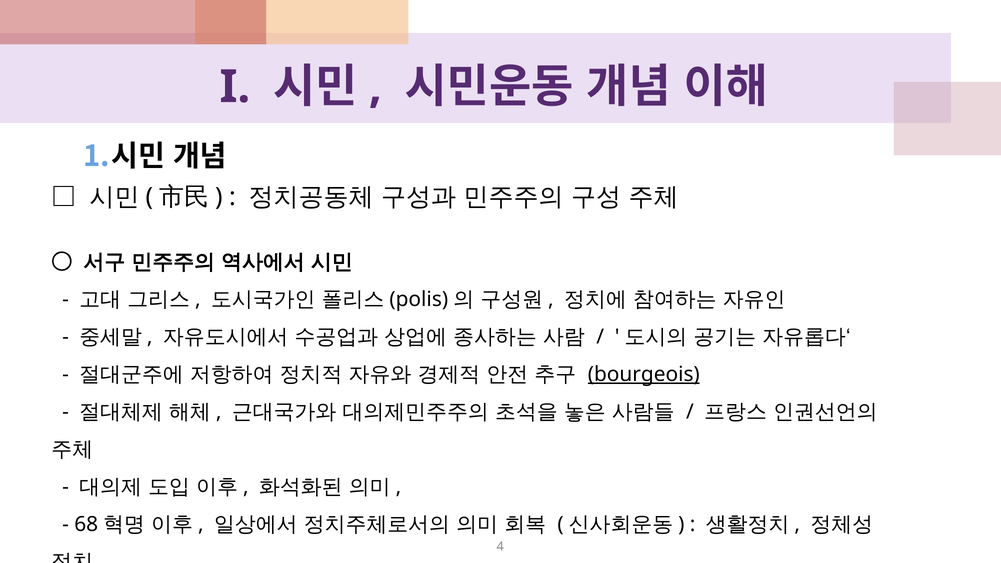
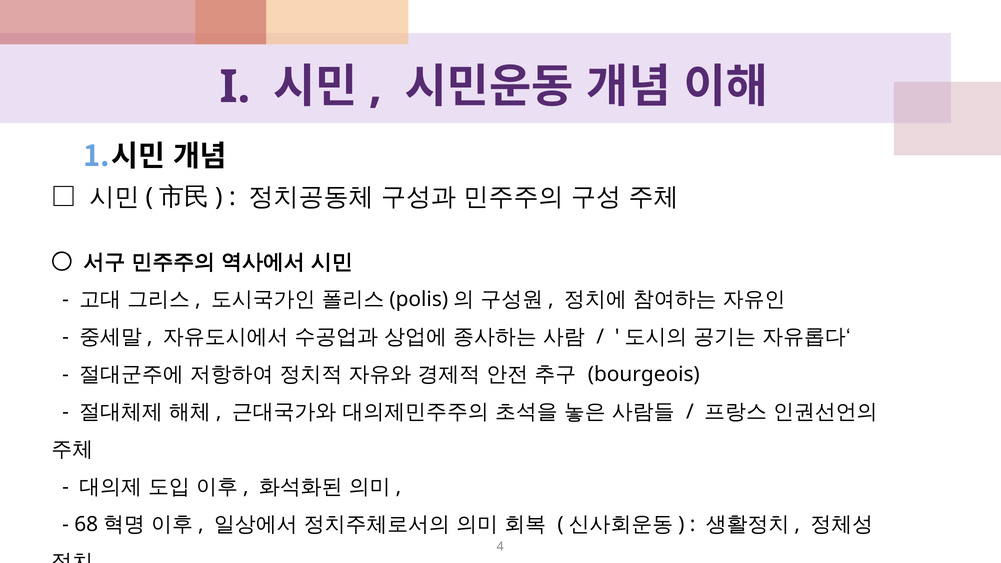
bourgeois underline: present -> none (644, 374)
